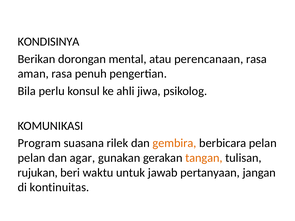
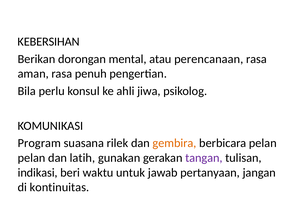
KONDISINYA: KONDISINYA -> KEBERSIHAN (49, 42)
agar: agar -> latih (82, 158)
tangan colour: orange -> purple (204, 158)
rujukan: rujukan -> indikasi (38, 173)
